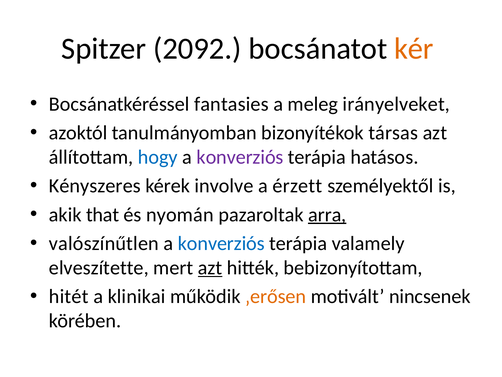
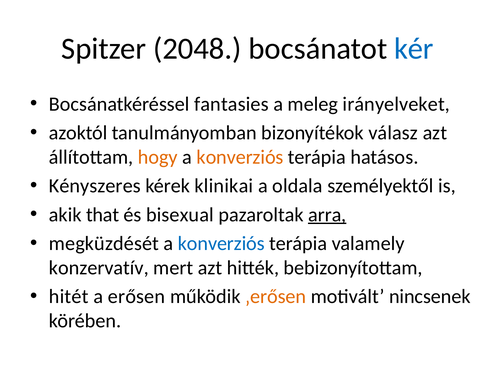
2092: 2092 -> 2048 (197, 49)
kér colour: orange -> blue (414, 49)
társas: társas -> válasz (393, 133)
hogy colour: blue -> orange (158, 157)
konverziós colour: purple -> orange (240, 157)
involve: involve -> klinikai (224, 186)
érzett: érzett -> oldala (297, 186)
nyomán: nyomán -> bisexual (180, 214)
valószínűtlen: valószínűtlen -> megküzdését (104, 243)
elveszítette: elveszítette -> konzervatív (99, 267)
azt underline: present -> none (210, 267)
klinikai: klinikai -> erősen (137, 296)
